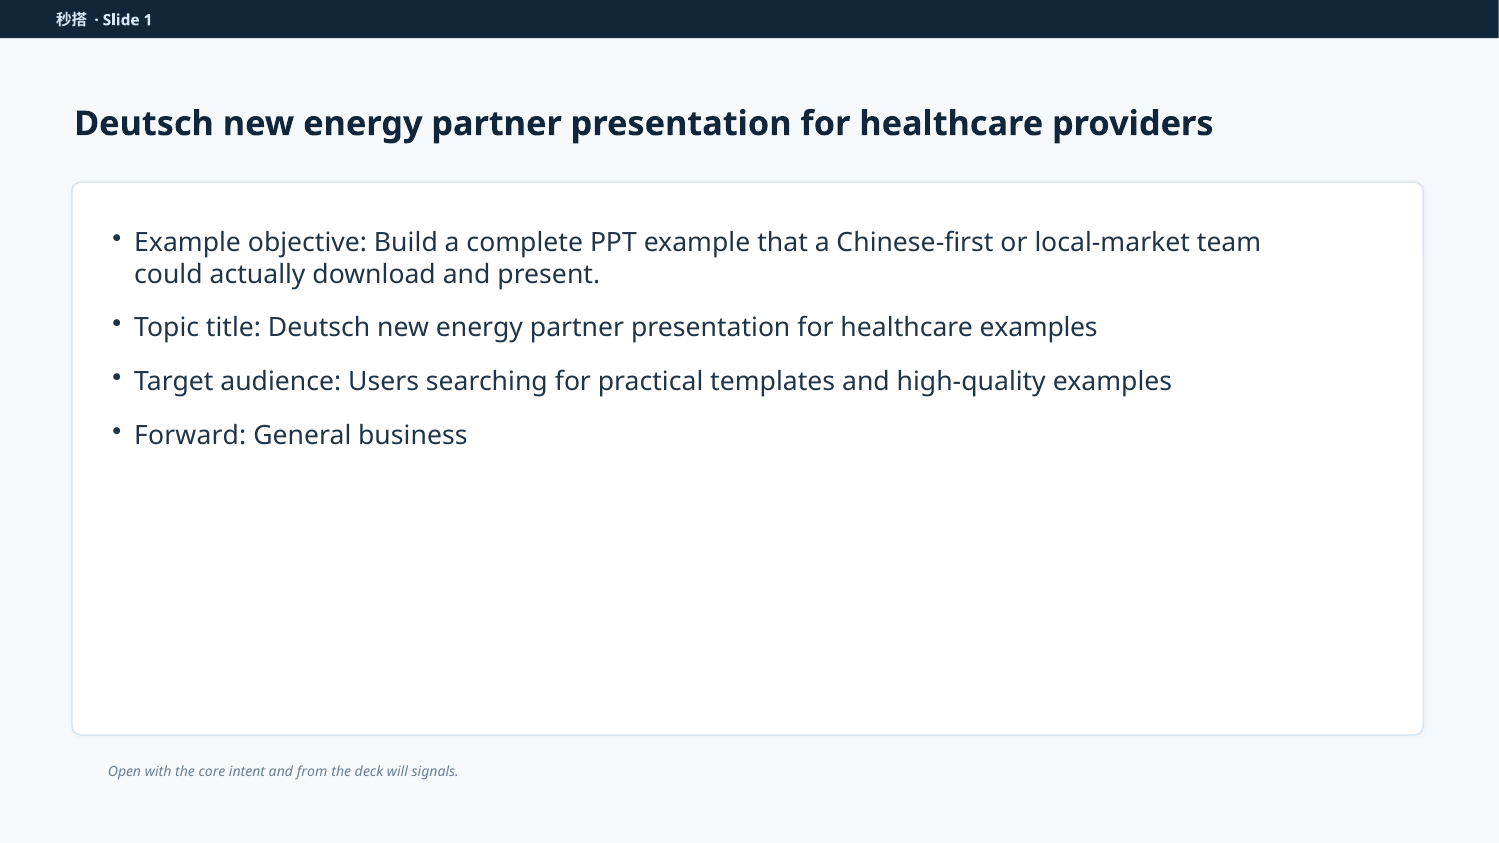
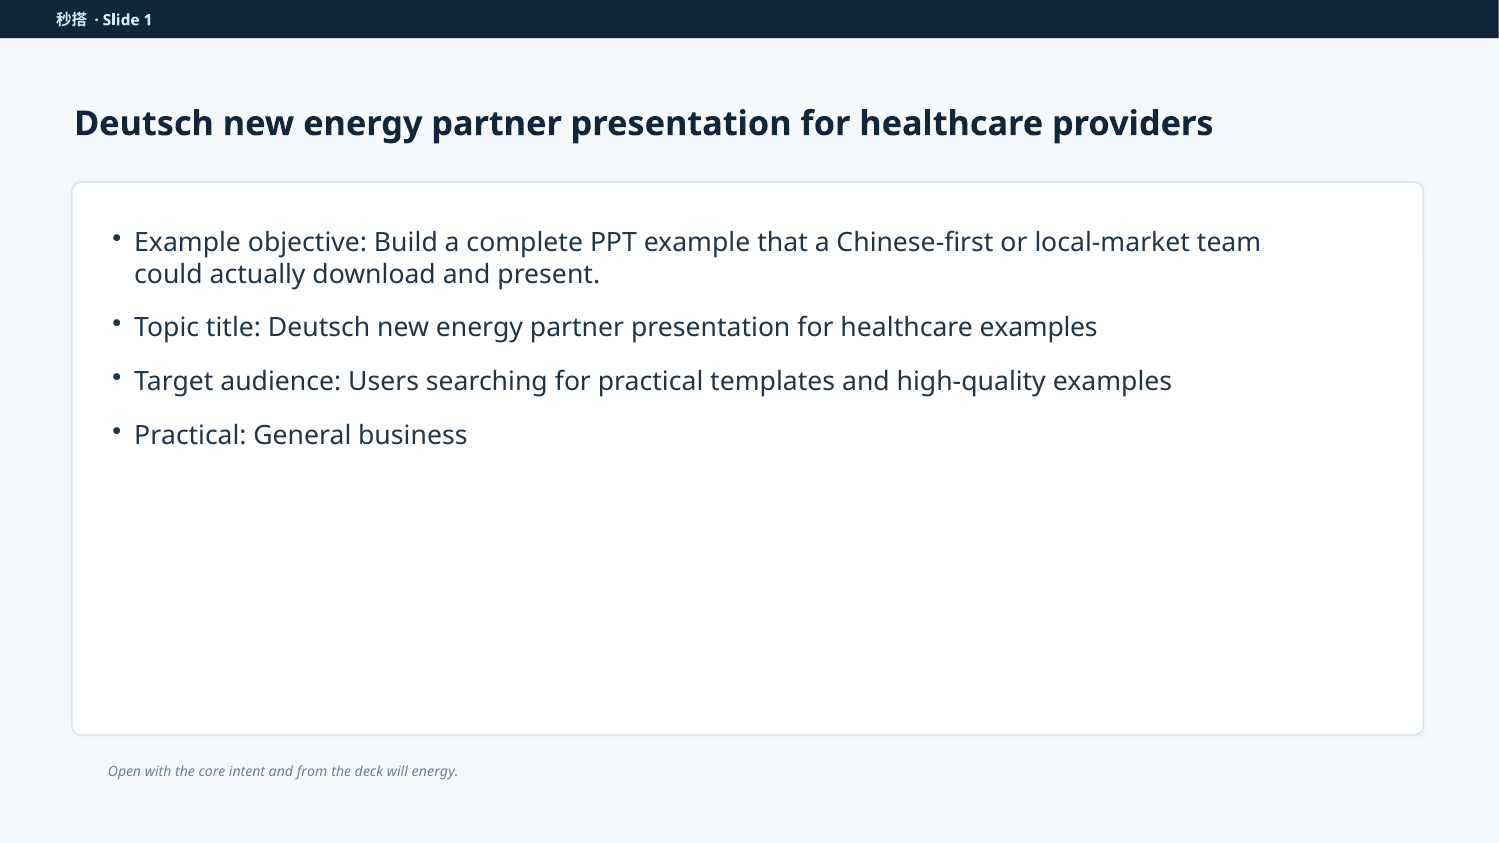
Forward: Forward -> Practical (190, 436)
will signals: signals -> energy (435, 772)
